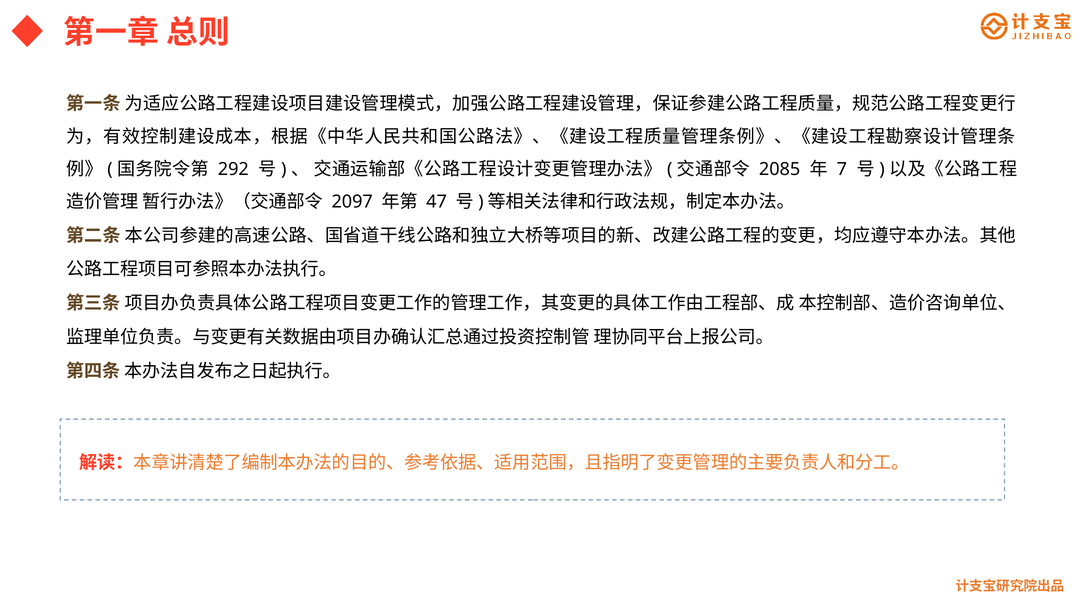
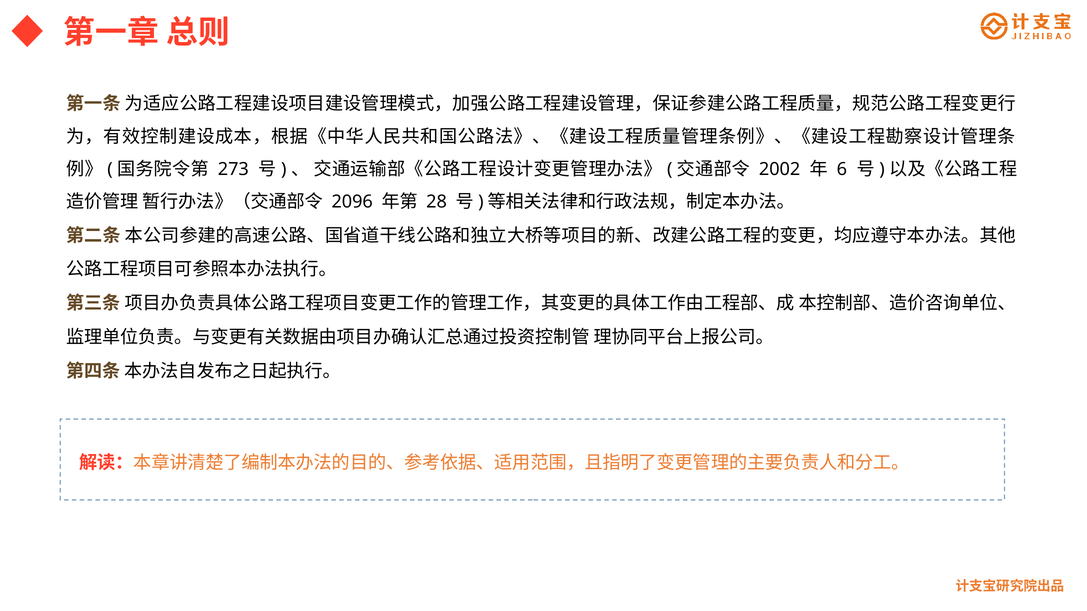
292: 292 -> 273 (233, 169)
2085: 2085 -> 2002 (780, 169)
7: 7 -> 6 (842, 169)
2097: 2097 -> 2096 (352, 202)
47: 47 -> 28 (437, 202)
